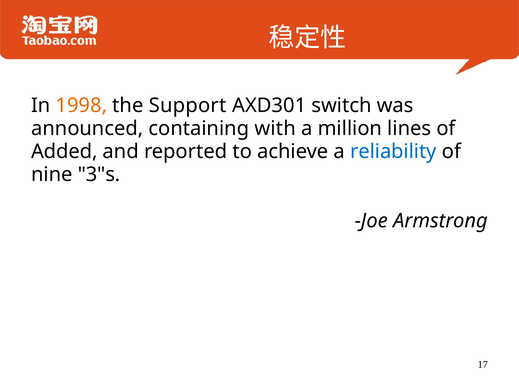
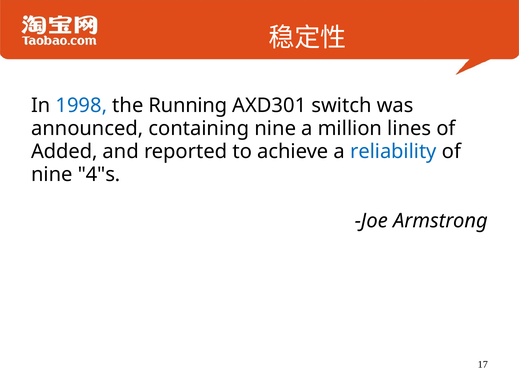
1998 colour: orange -> blue (81, 105)
Support: Support -> Running (188, 105)
containing with: with -> nine (275, 128)
3"s: 3"s -> 4"s (99, 174)
